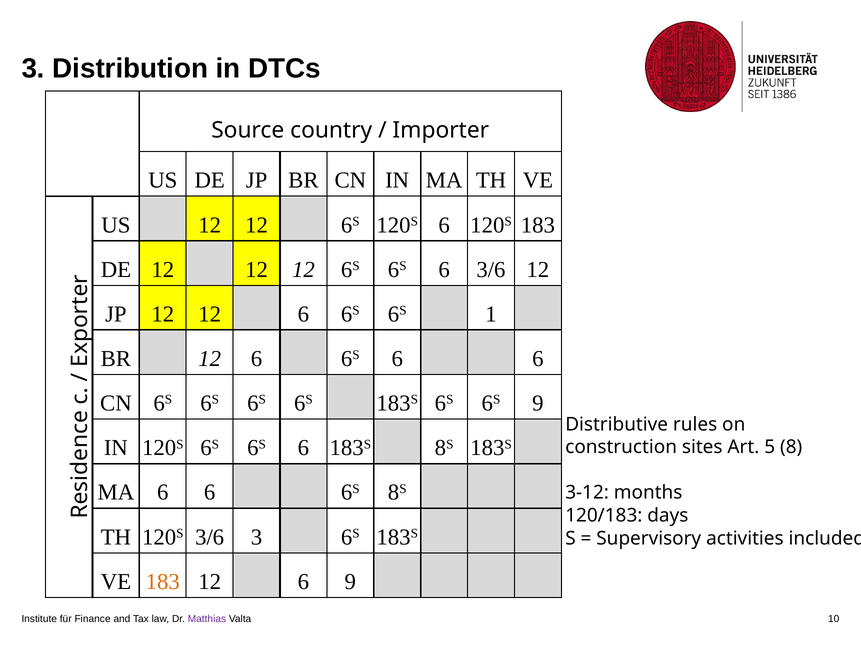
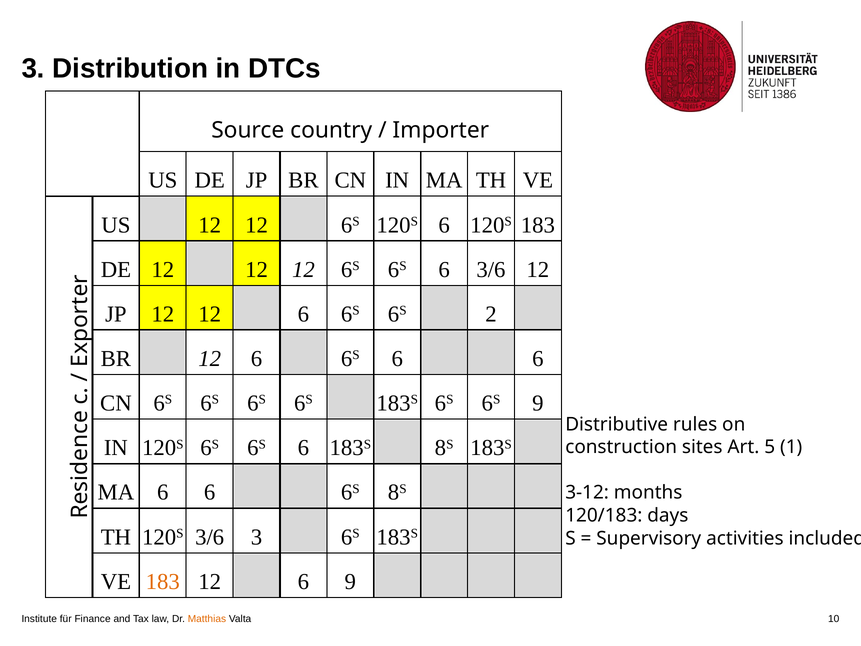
1: 1 -> 2 (491, 314)
8: 8 -> 1 (791, 447)
Matthias colour: purple -> orange (207, 619)
